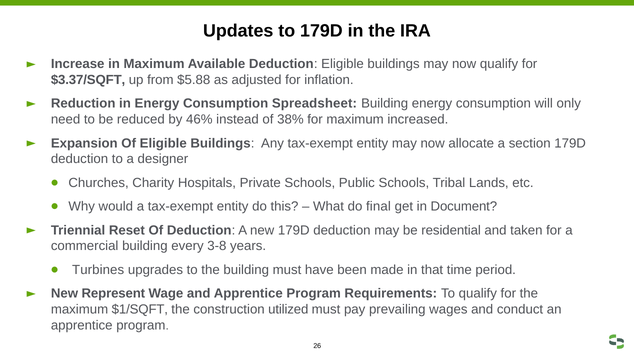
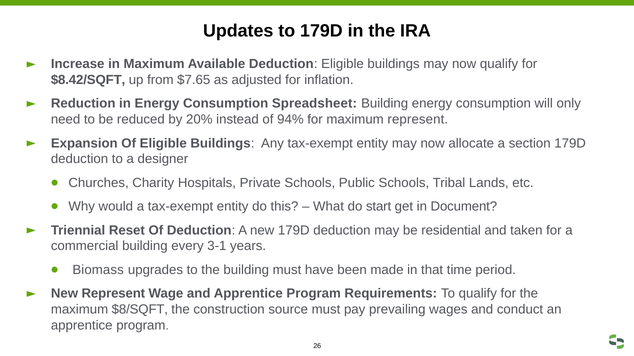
$3.37/SQFT: $3.37/SQFT -> $8.42/SQFT (88, 80)
$5.88: $5.88 -> $7.65 (194, 80)
46%: 46% -> 20% (199, 120)
38%: 38% -> 94% (290, 120)
maximum increased: increased -> represent (418, 120)
final: final -> start (379, 207)
3-8: 3-8 -> 3-1 (217, 247)
Turbines: Turbines -> Biomass (98, 270)
$1/SQFT: $1/SQFT -> $8/SQFT (140, 310)
utilized: utilized -> source (288, 310)
